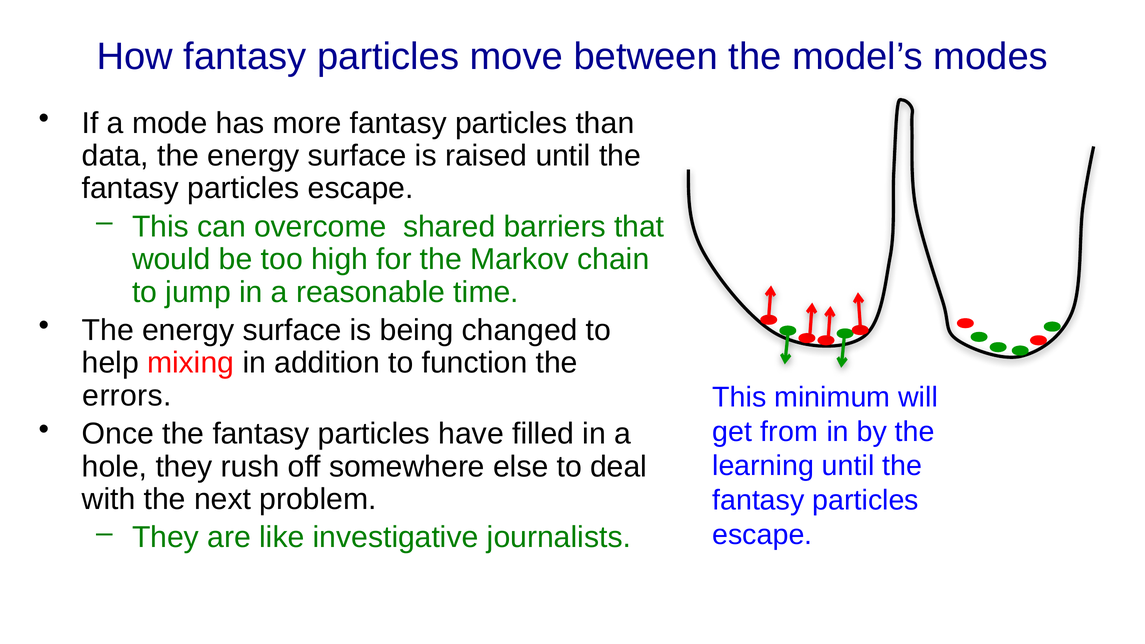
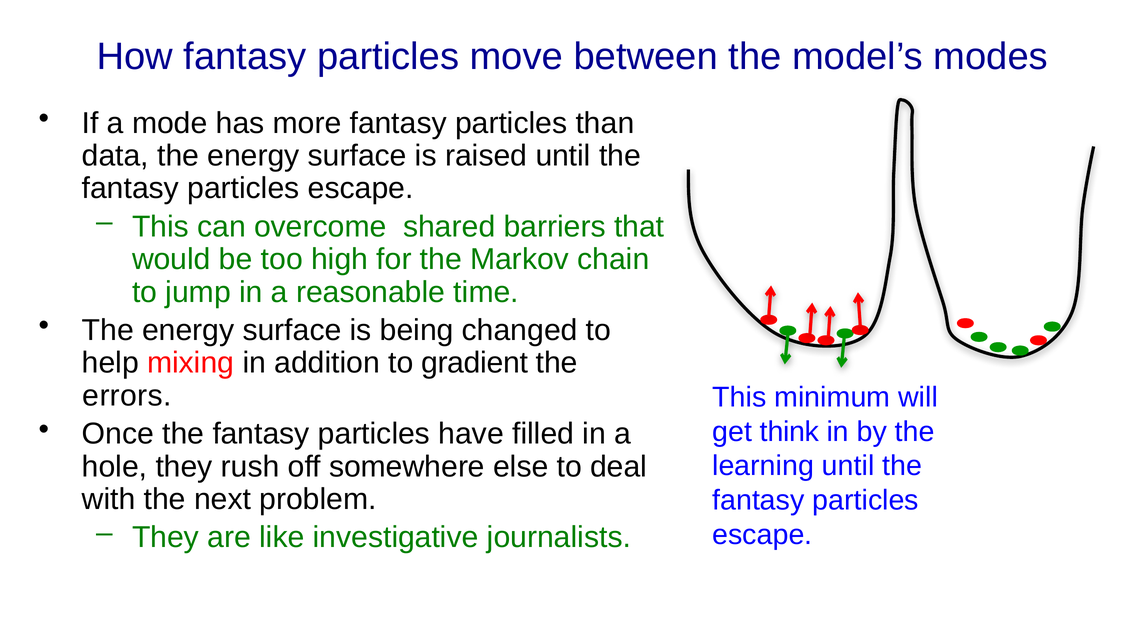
function: function -> gradient (475, 363)
from: from -> think (790, 432)
